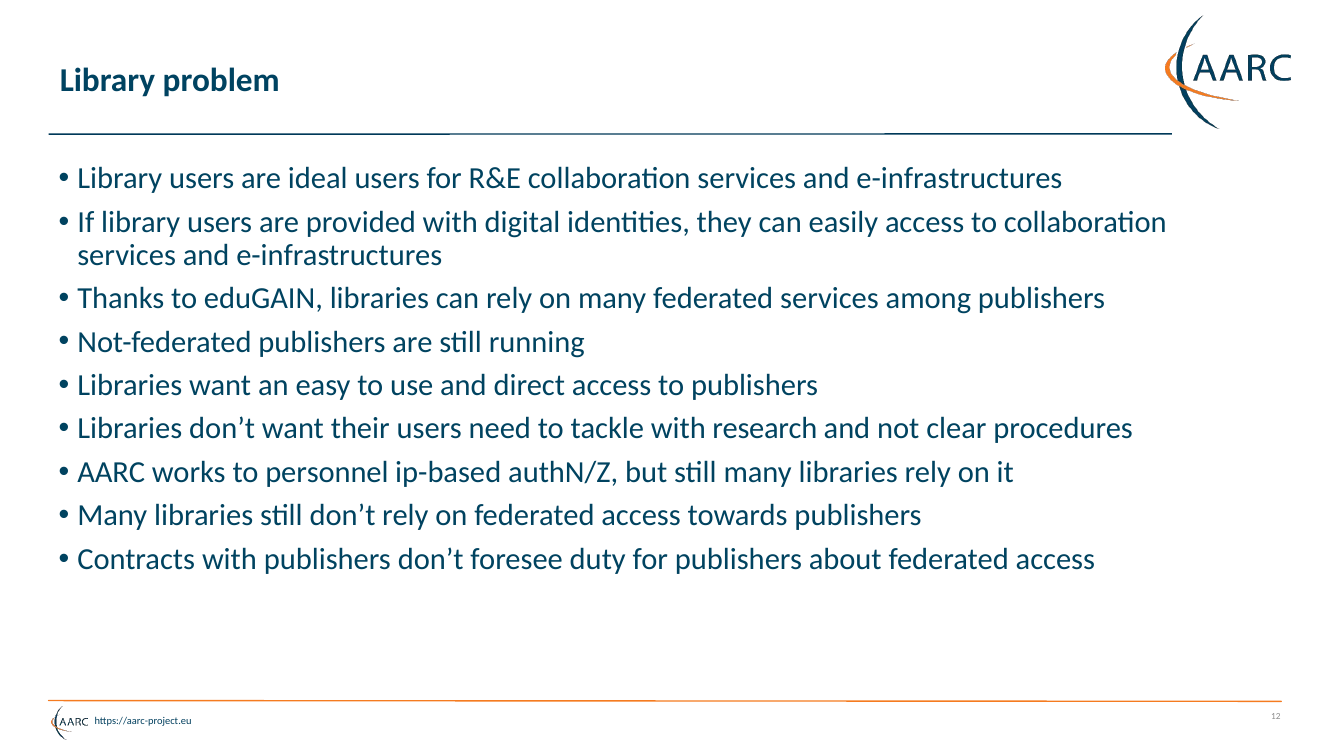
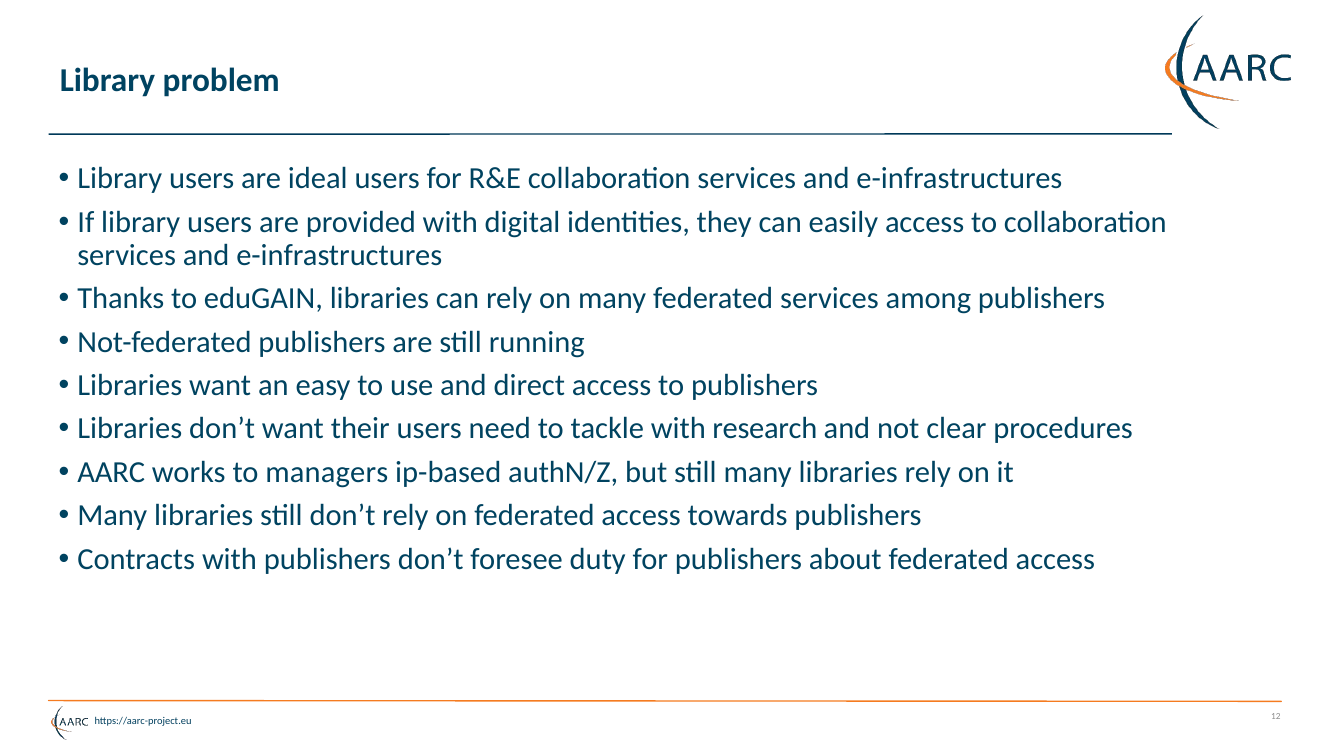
personnel: personnel -> managers (327, 472)
